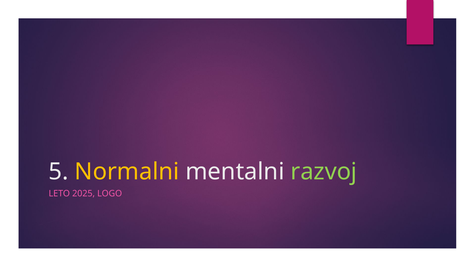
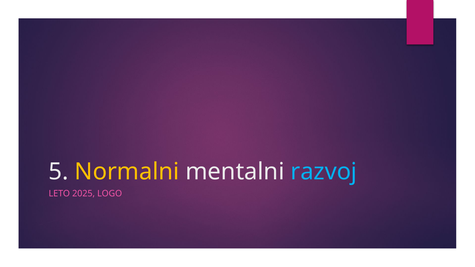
razvoj colour: light green -> light blue (324, 172)
